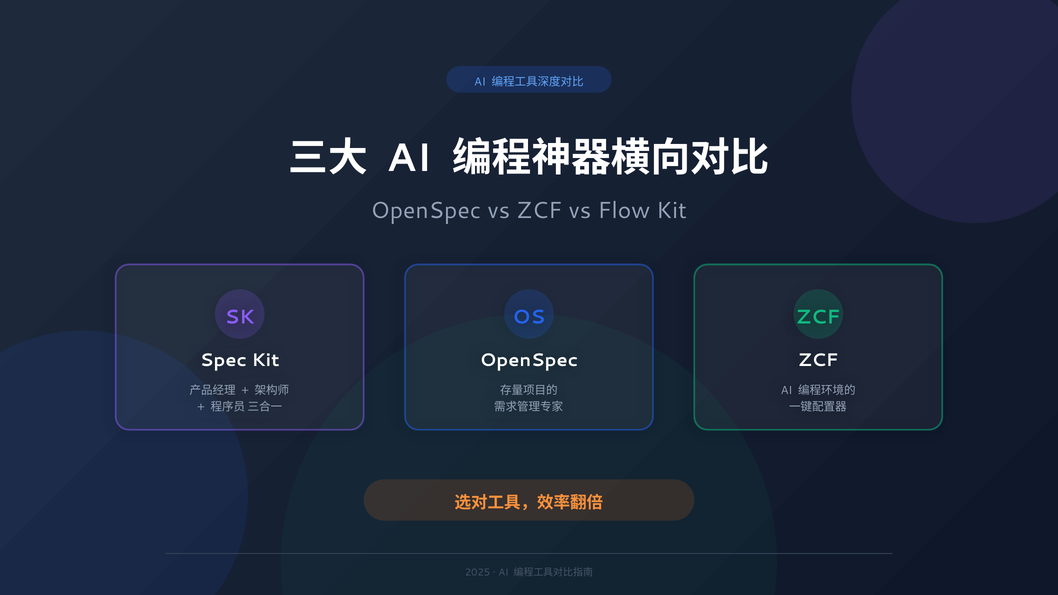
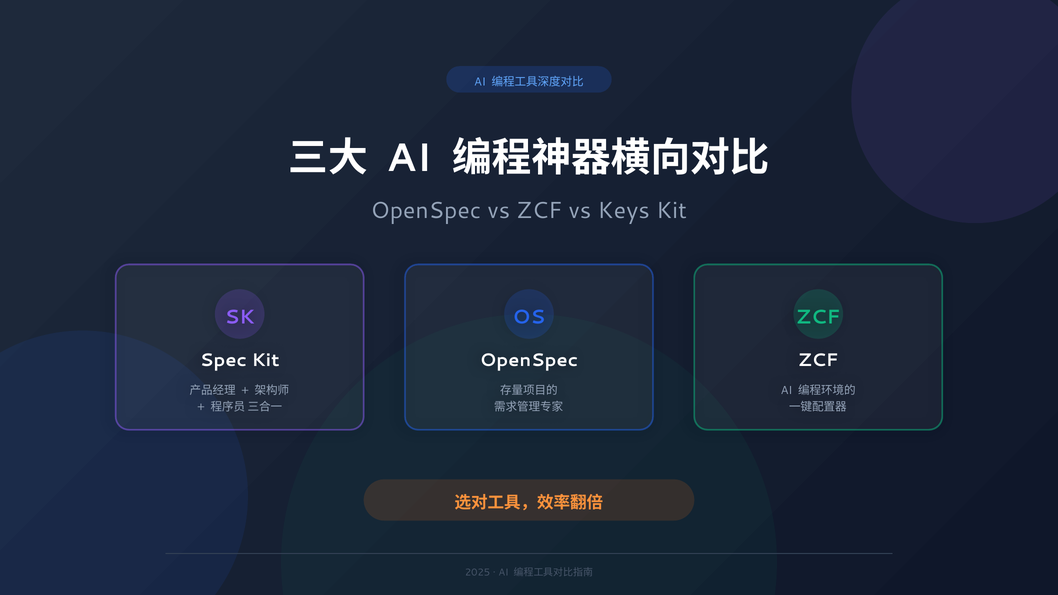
Flow: Flow -> Keys (624, 211)
